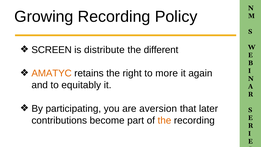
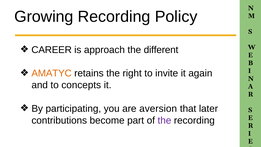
SCREEN: SCREEN -> CAREER (52, 50)
distribute: distribute -> approach (104, 50)
more: more -> invite (167, 73)
equitably: equitably -> concepts (81, 85)
the colour: orange -> purple (164, 120)
